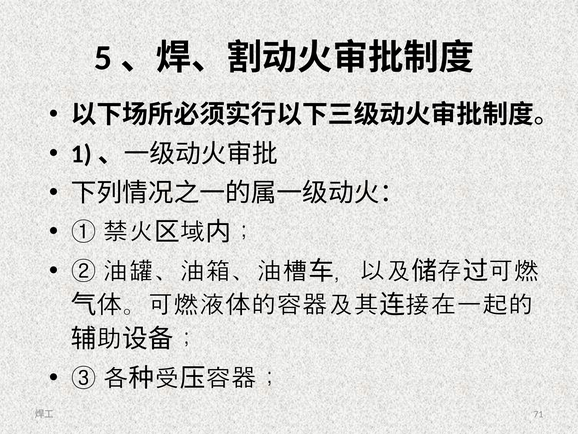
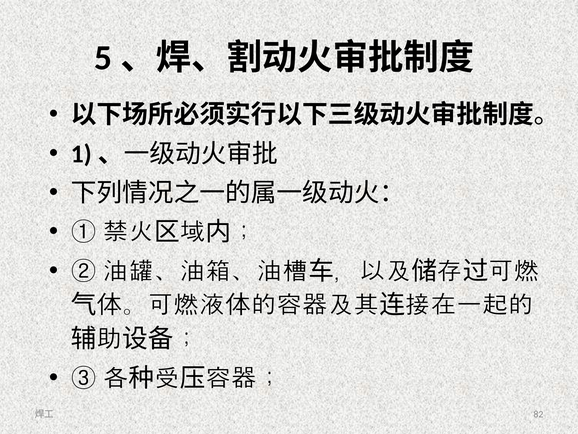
71: 71 -> 82 (538, 414)
